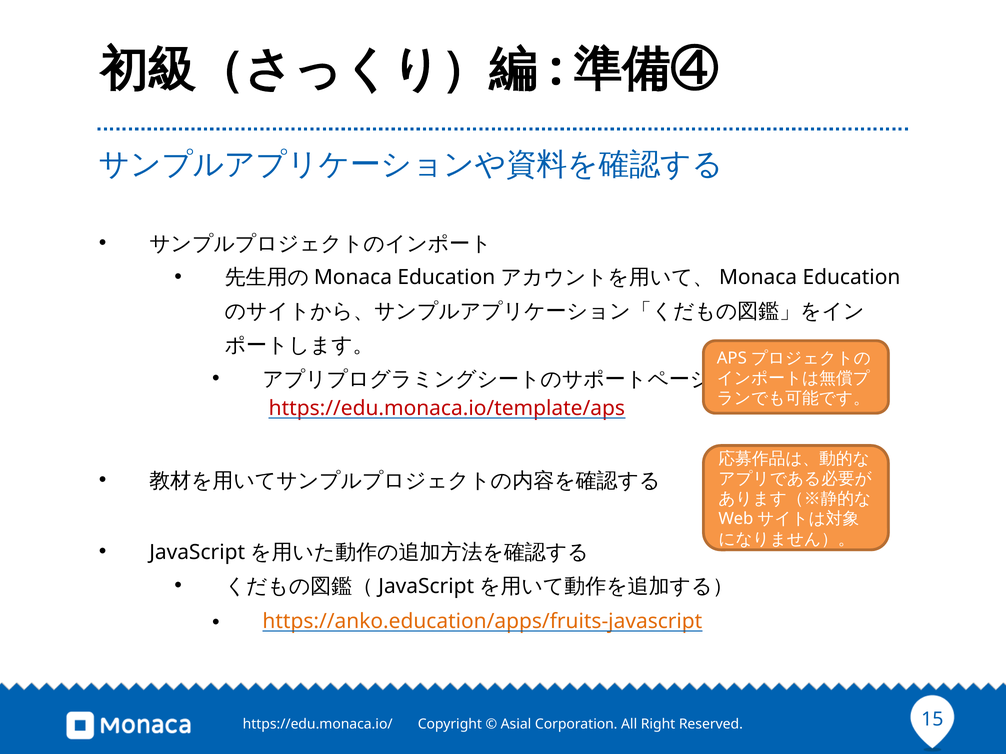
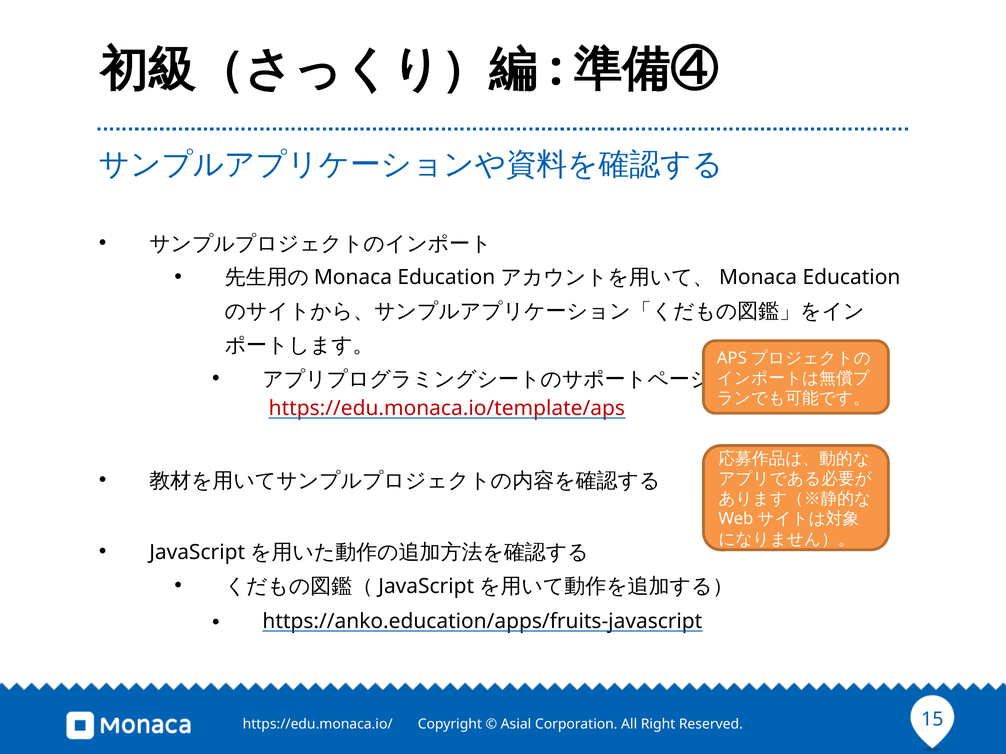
https://anko.education/apps/fruits-javascript colour: orange -> black (482, 622)
